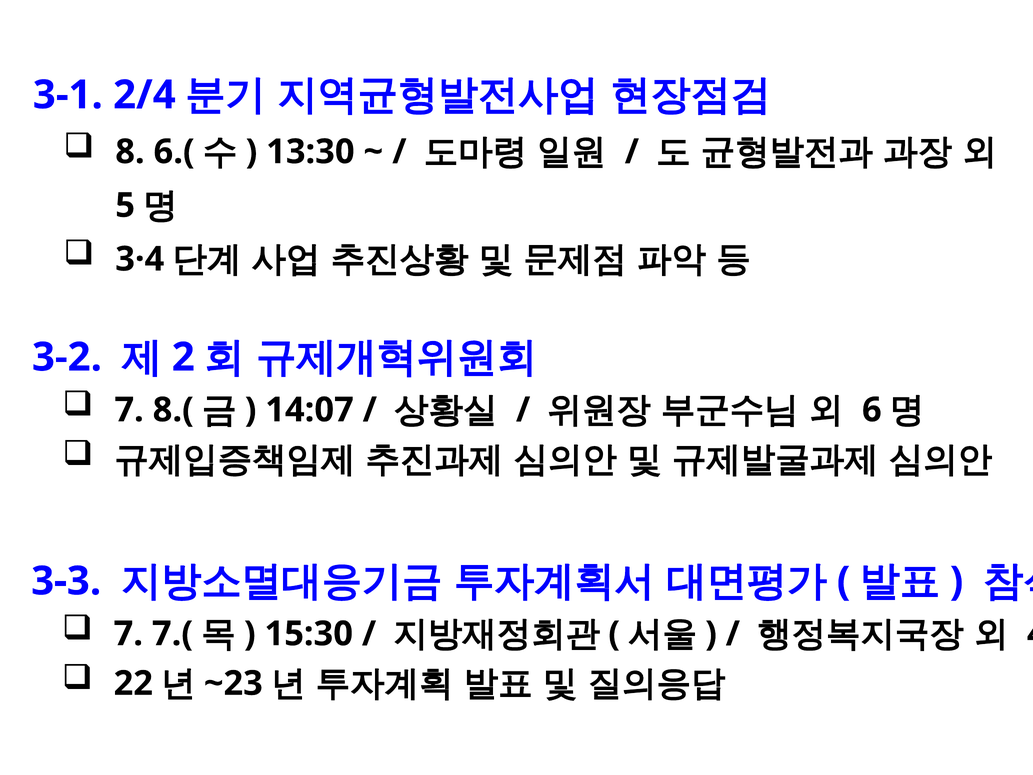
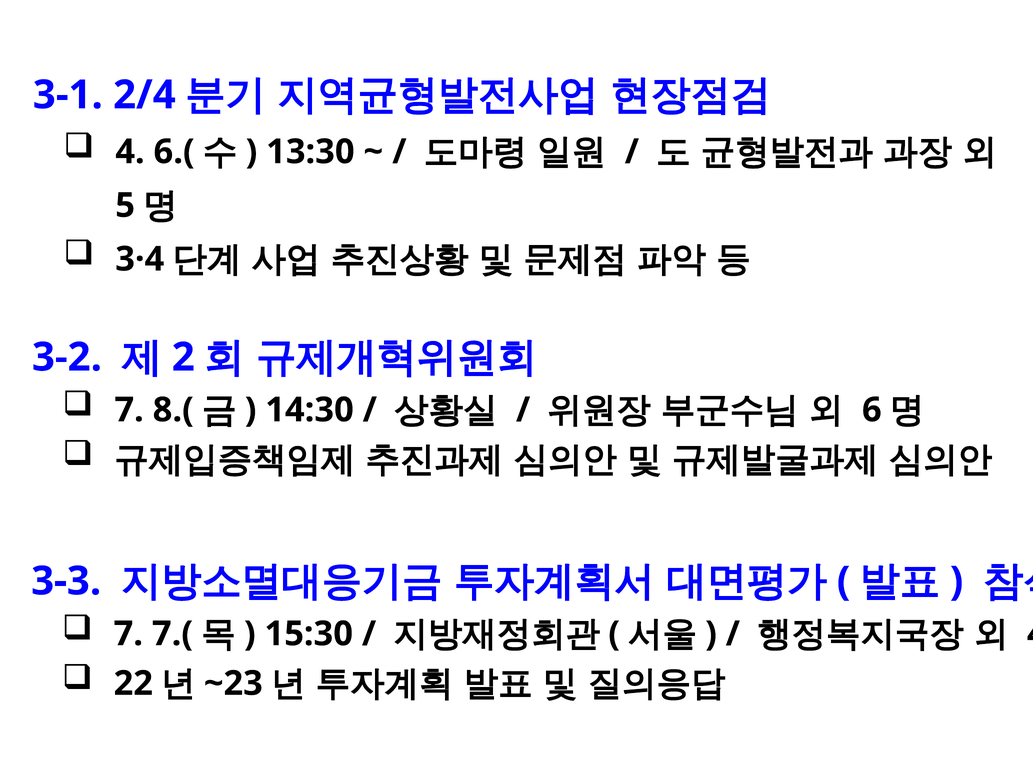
8: 8 -> 4 (130, 152)
14:07: 14:07 -> 14:30 (310, 410)
